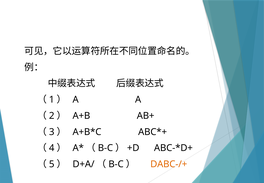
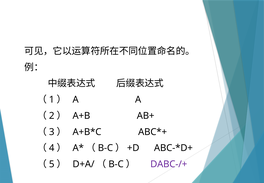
DABC-/+ colour: orange -> purple (169, 164)
